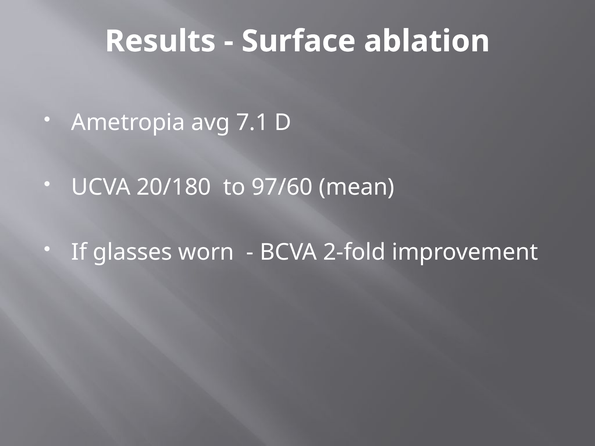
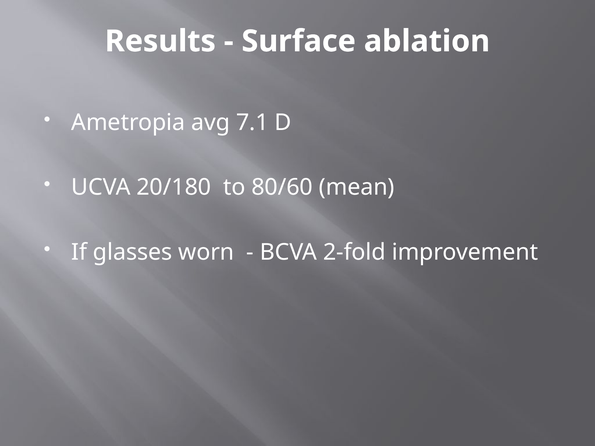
97/60: 97/60 -> 80/60 (282, 187)
